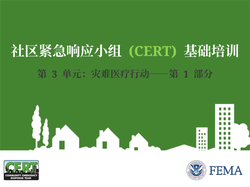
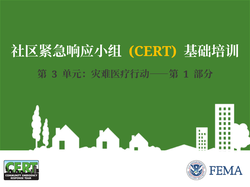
CERT colour: light green -> yellow (153, 52)
